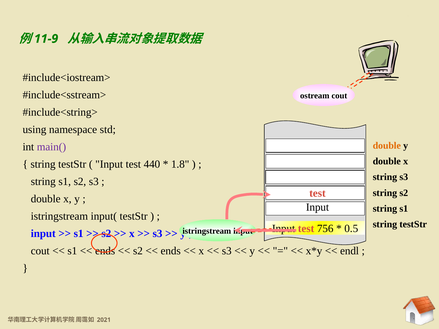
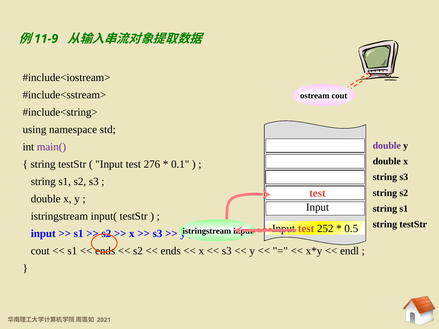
double colour: orange -> purple (387, 146)
440: 440 -> 276 (152, 164)
1.8: 1.8 -> 0.1 (180, 164)
756: 756 -> 252 (325, 229)
